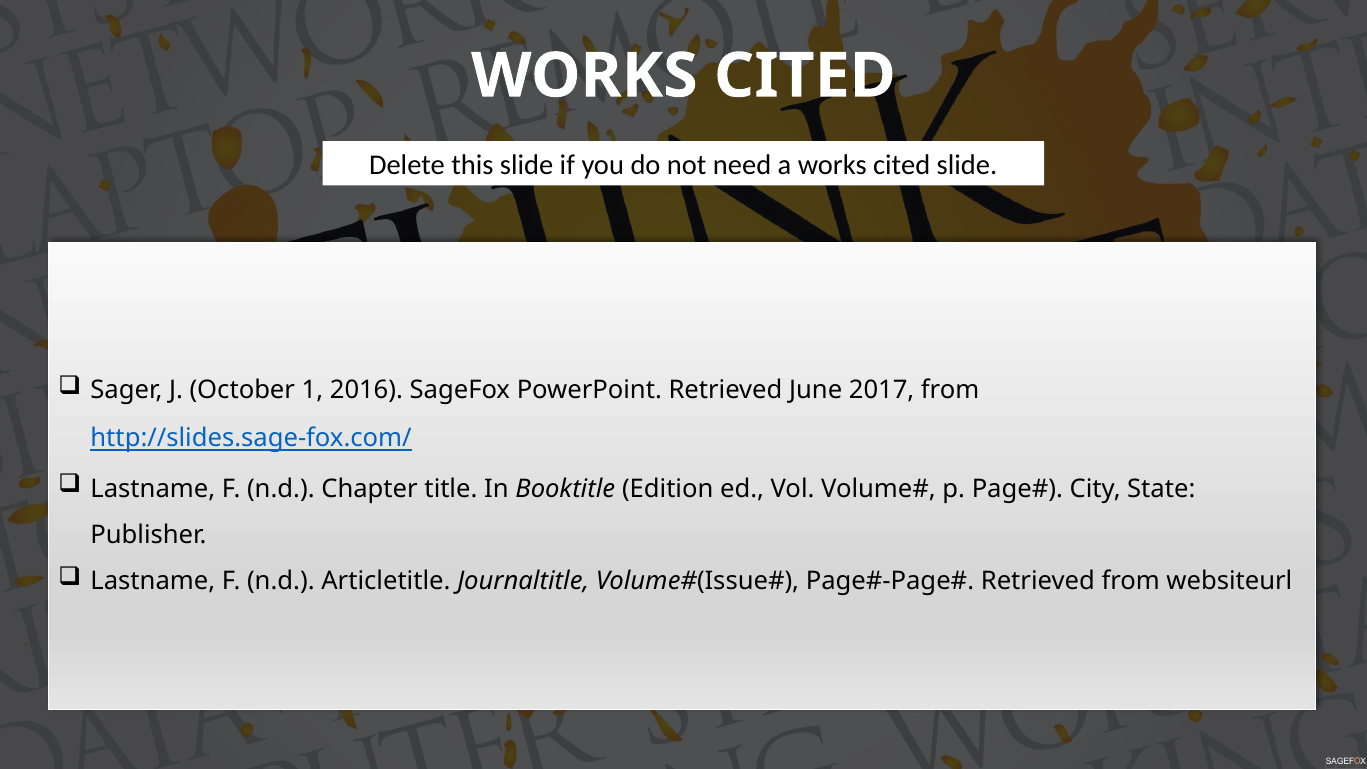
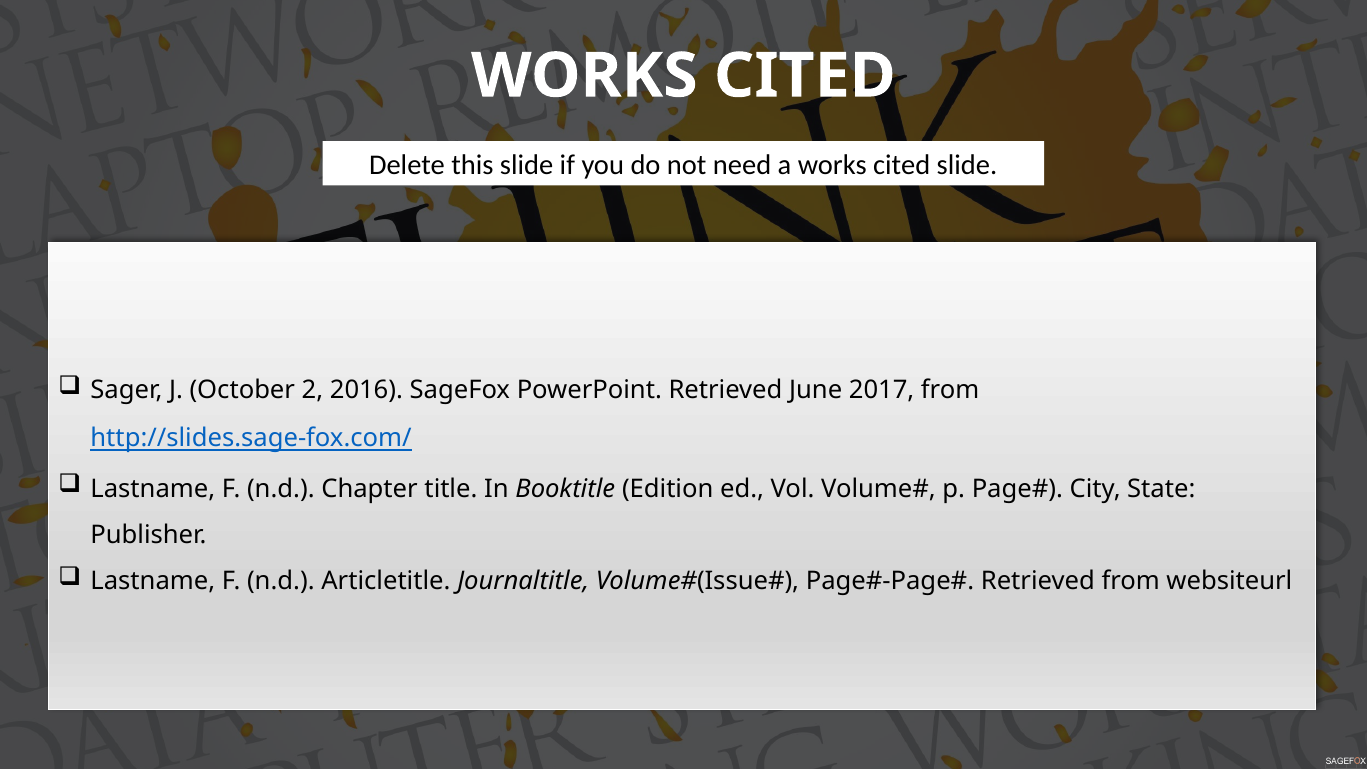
1: 1 -> 2 (312, 390)
